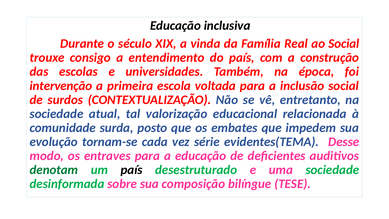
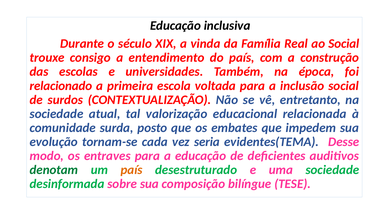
intervenção: intervenção -> relacionado (61, 86)
série: série -> seria (207, 142)
país colour: black -> orange (132, 170)
